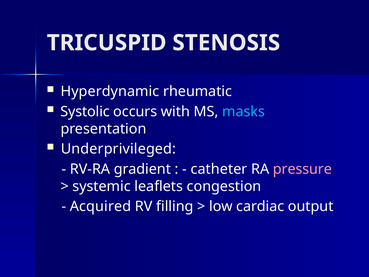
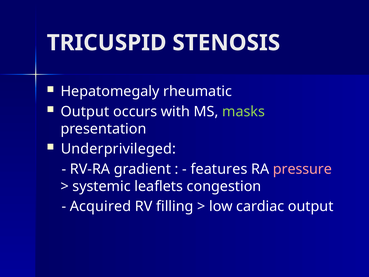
Hyperdynamic: Hyperdynamic -> Hepatomegaly (110, 91)
Systolic: Systolic -> Output (85, 112)
masks colour: light blue -> light green (244, 112)
catheter: catheter -> features (219, 169)
